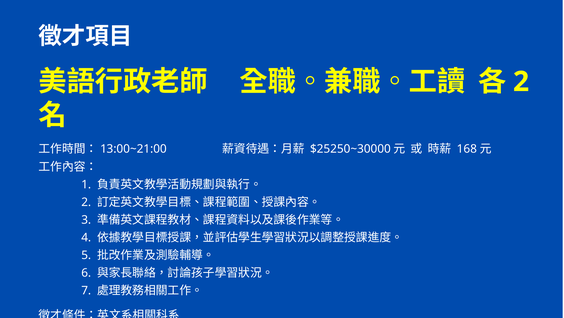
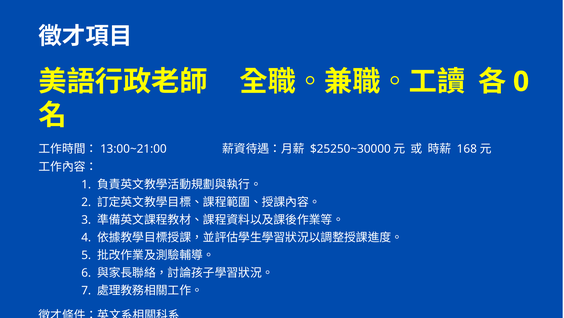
2: 2 -> 0 (521, 82)
